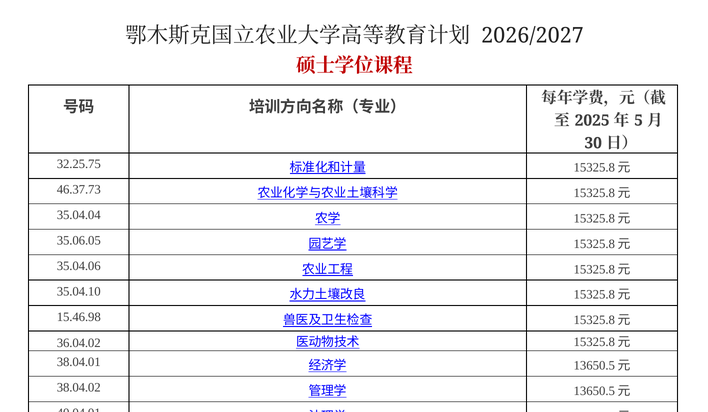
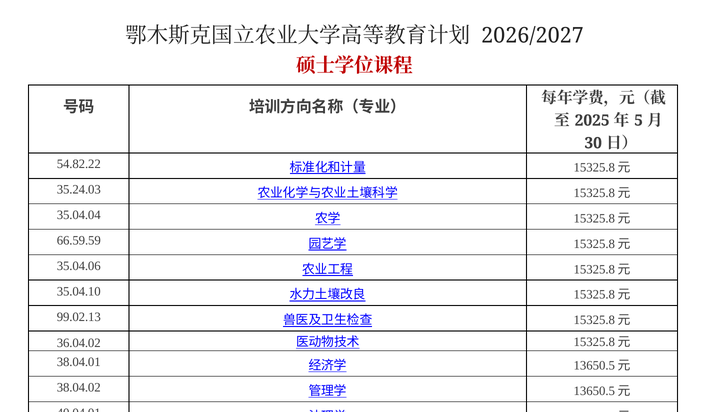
32.25.75: 32.25.75 -> 54.82.22 (79, 164)
46.37.73: 46.37.73 -> 35.24.03 (79, 189)
35.06.05: 35.06.05 -> 66.59.59 (79, 240)
15.46.98: 15.46.98 -> 99.02.13 (79, 317)
